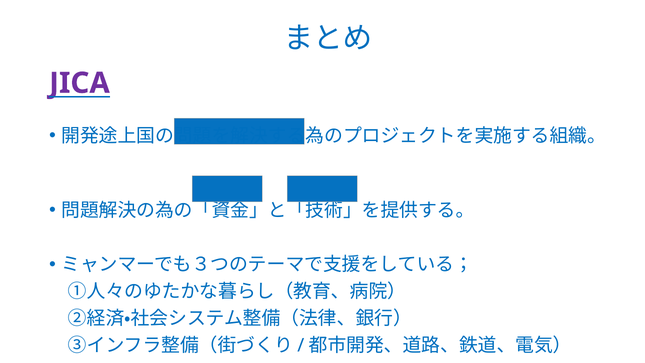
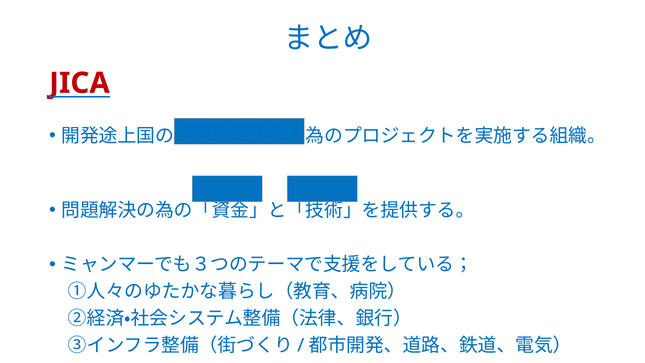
JICA colour: purple -> red (79, 83)
